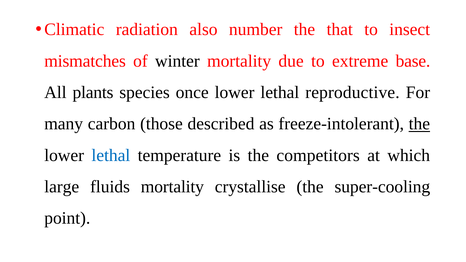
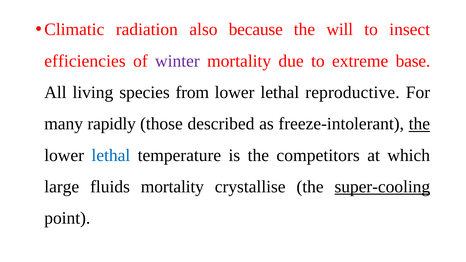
number: number -> because (256, 30)
that: that -> will (340, 30)
mismatches: mismatches -> efficiencies (85, 61)
winter colour: black -> purple (177, 61)
plants: plants -> living (93, 92)
once: once -> from (192, 92)
carbon: carbon -> rapidly (112, 124)
super-cooling underline: none -> present (382, 187)
